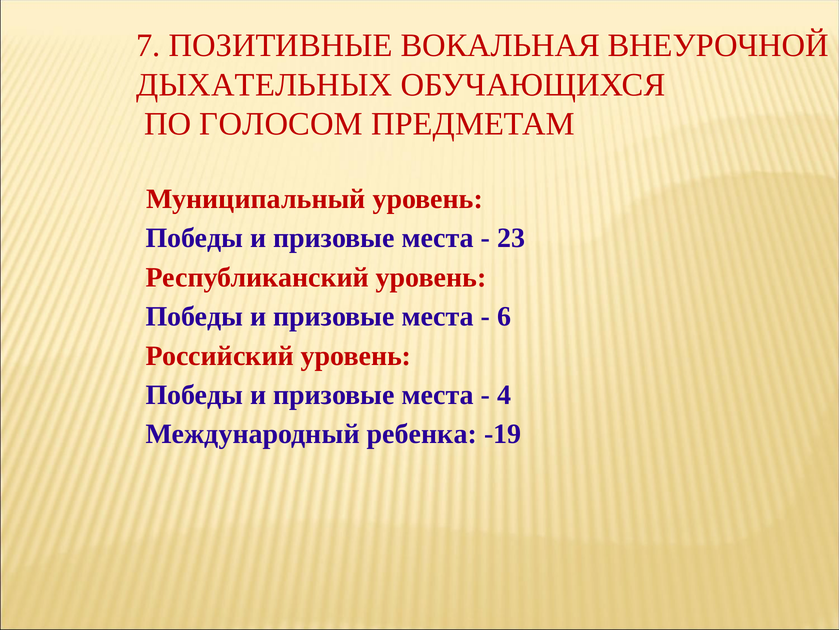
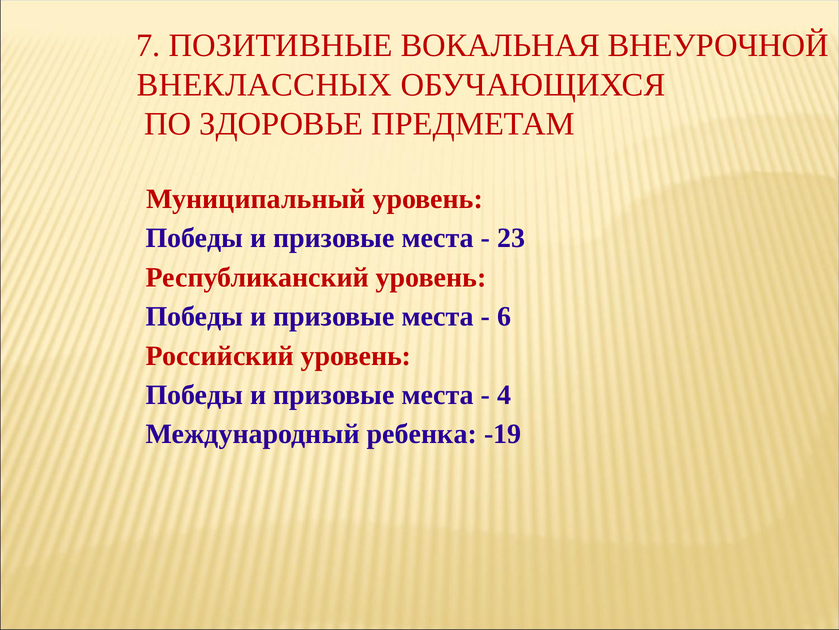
ДЫХАТЕЛЬНЫХ: ДЫХАТЕЛЬНЫХ -> ВНЕКЛАССНЫХ (264, 85)
ГОЛОСОМ: ГОЛОСОМ -> ЗДОРОВЬЕ (281, 124)
